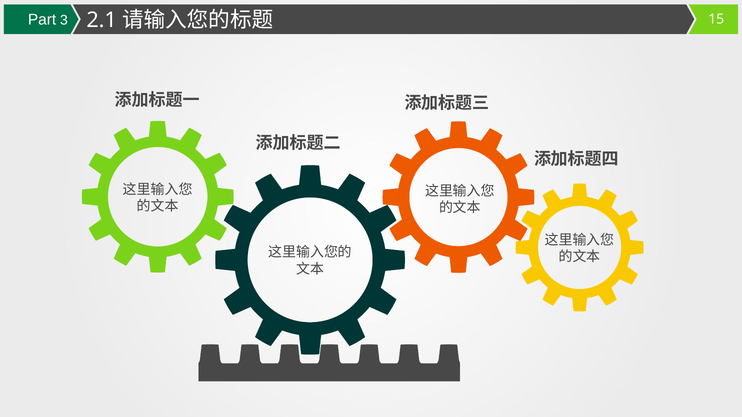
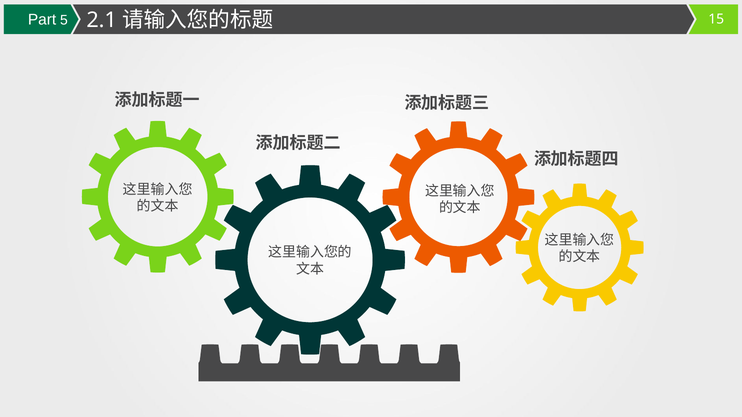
3: 3 -> 5 (64, 20)
